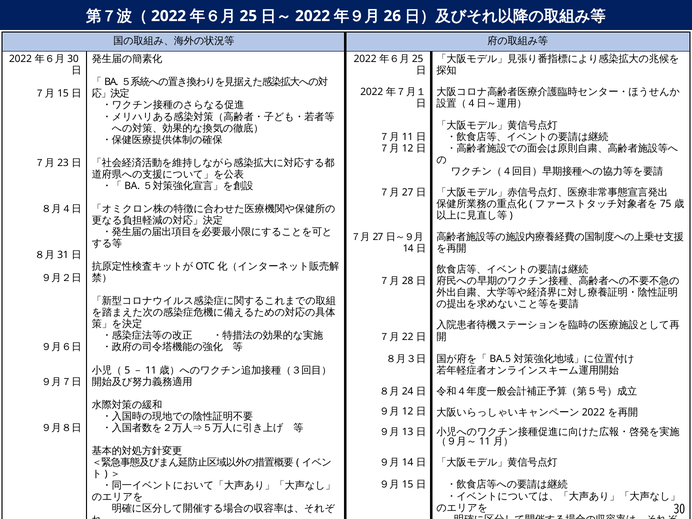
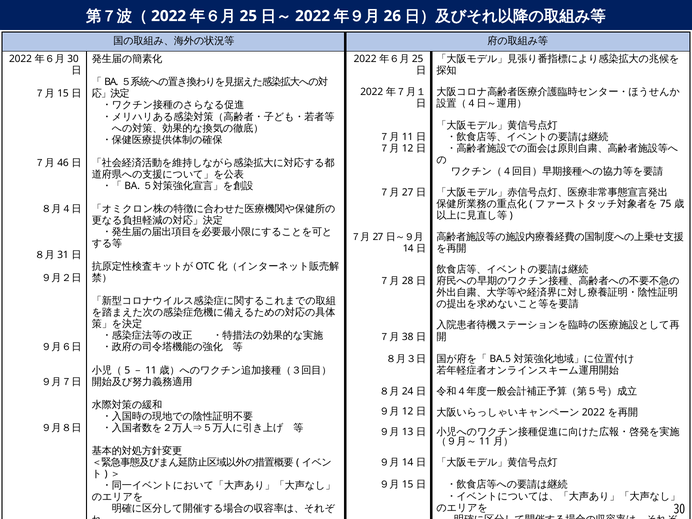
23: 23 -> 46 (63, 163)
22: 22 -> 38 (408, 337)
